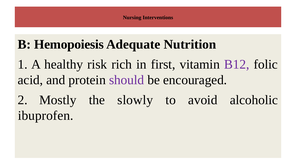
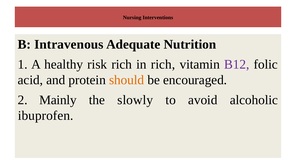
Hemopoiesis: Hemopoiesis -> Intravenous (69, 45)
in first: first -> rich (163, 64)
should colour: purple -> orange (127, 80)
Mostly: Mostly -> Mainly (58, 100)
